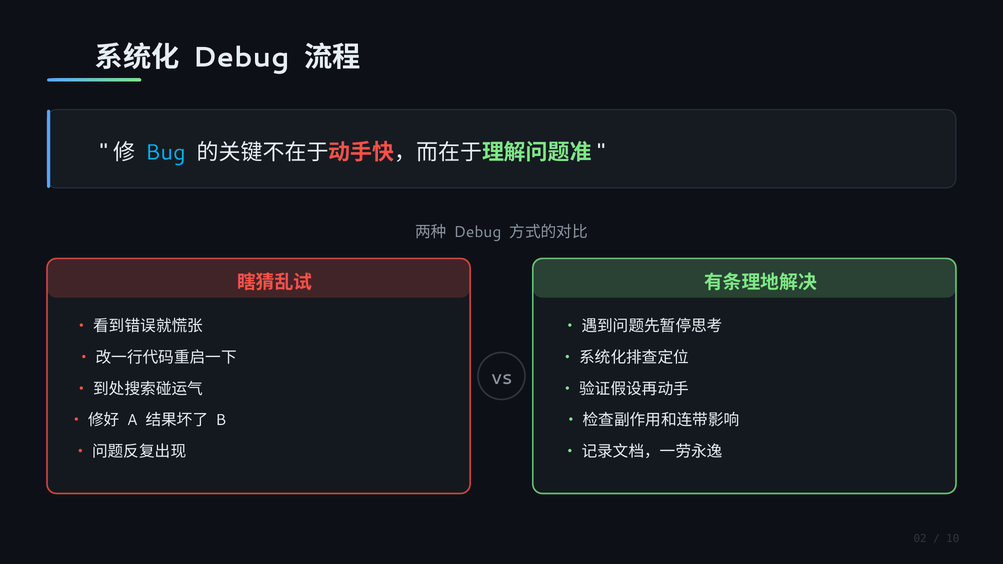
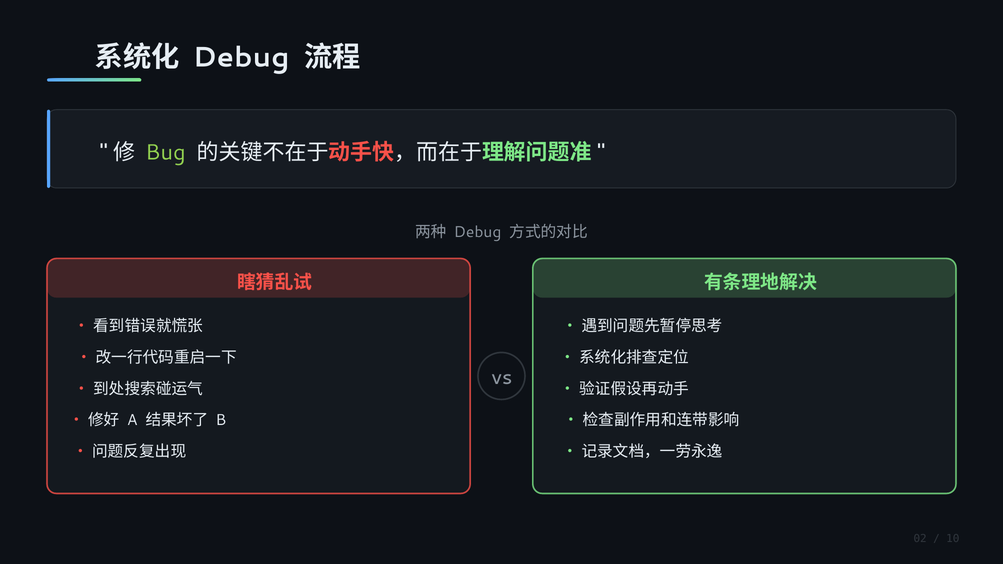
Bug colour: light blue -> light green (165, 153)
